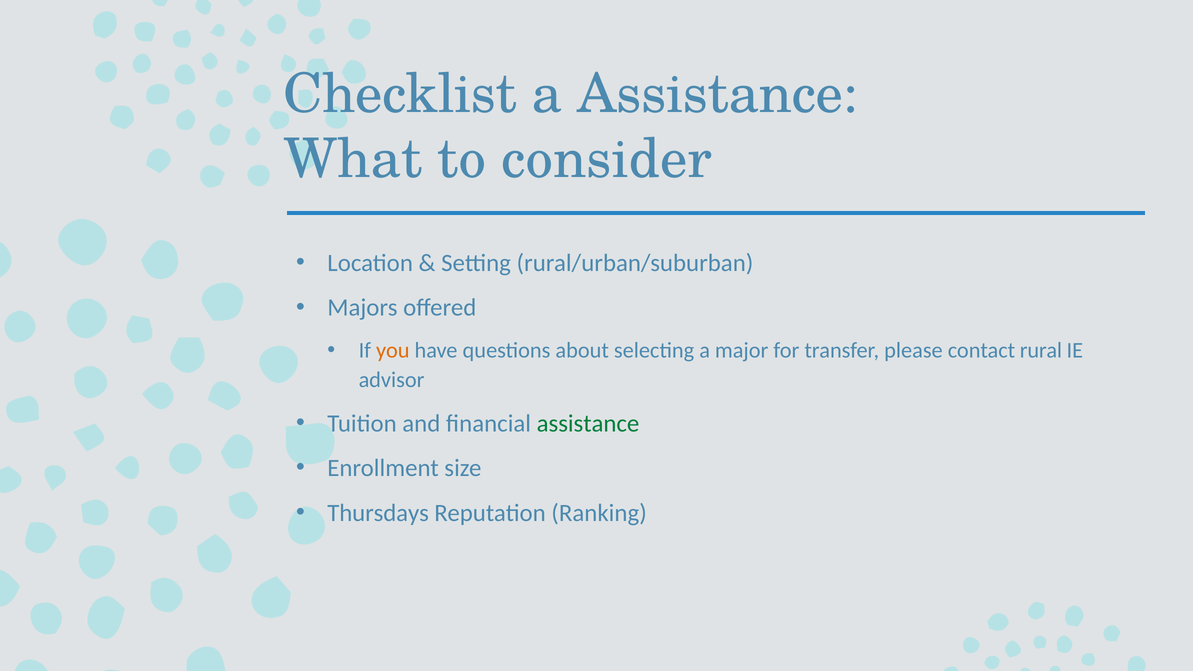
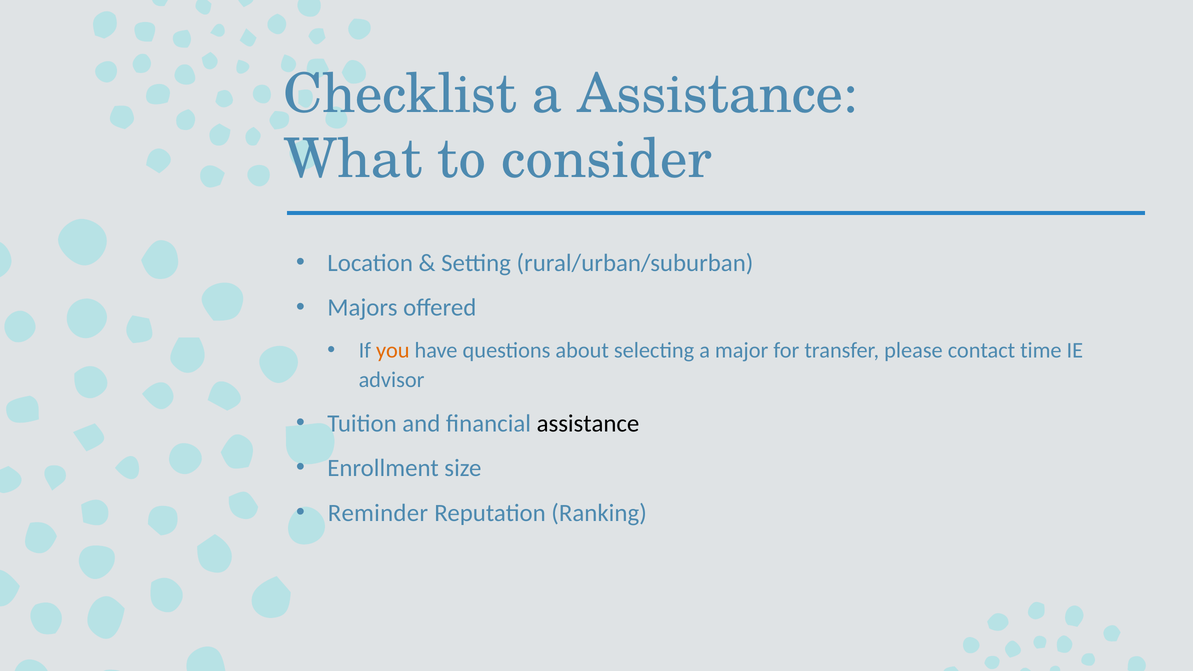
rural: rural -> time (1041, 350)
assistance colour: green -> black (588, 424)
Thursdays: Thursdays -> Reminder (378, 513)
